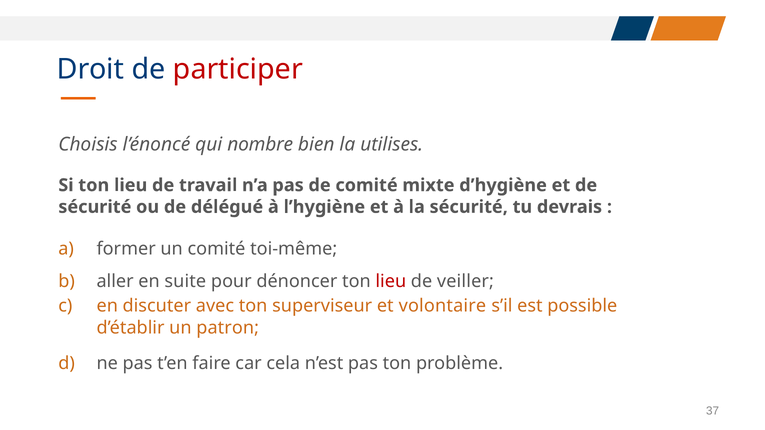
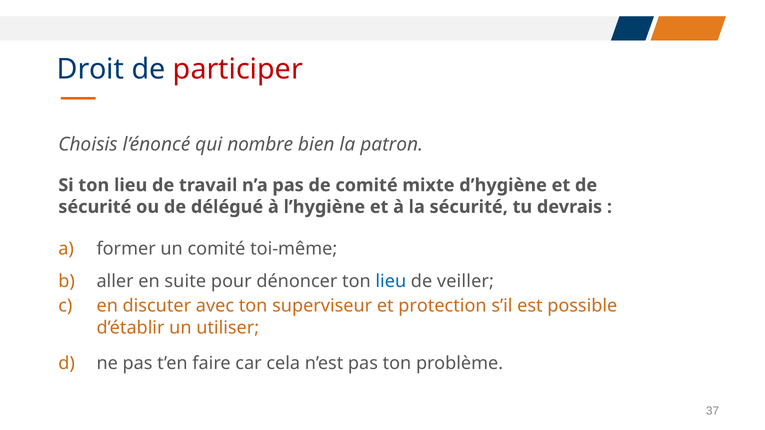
utilises: utilises -> patron (392, 144)
lieu colour: red -> blue (391, 281)
volontaire: volontaire -> protection (442, 306)
patron: patron -> utiliser (228, 328)
